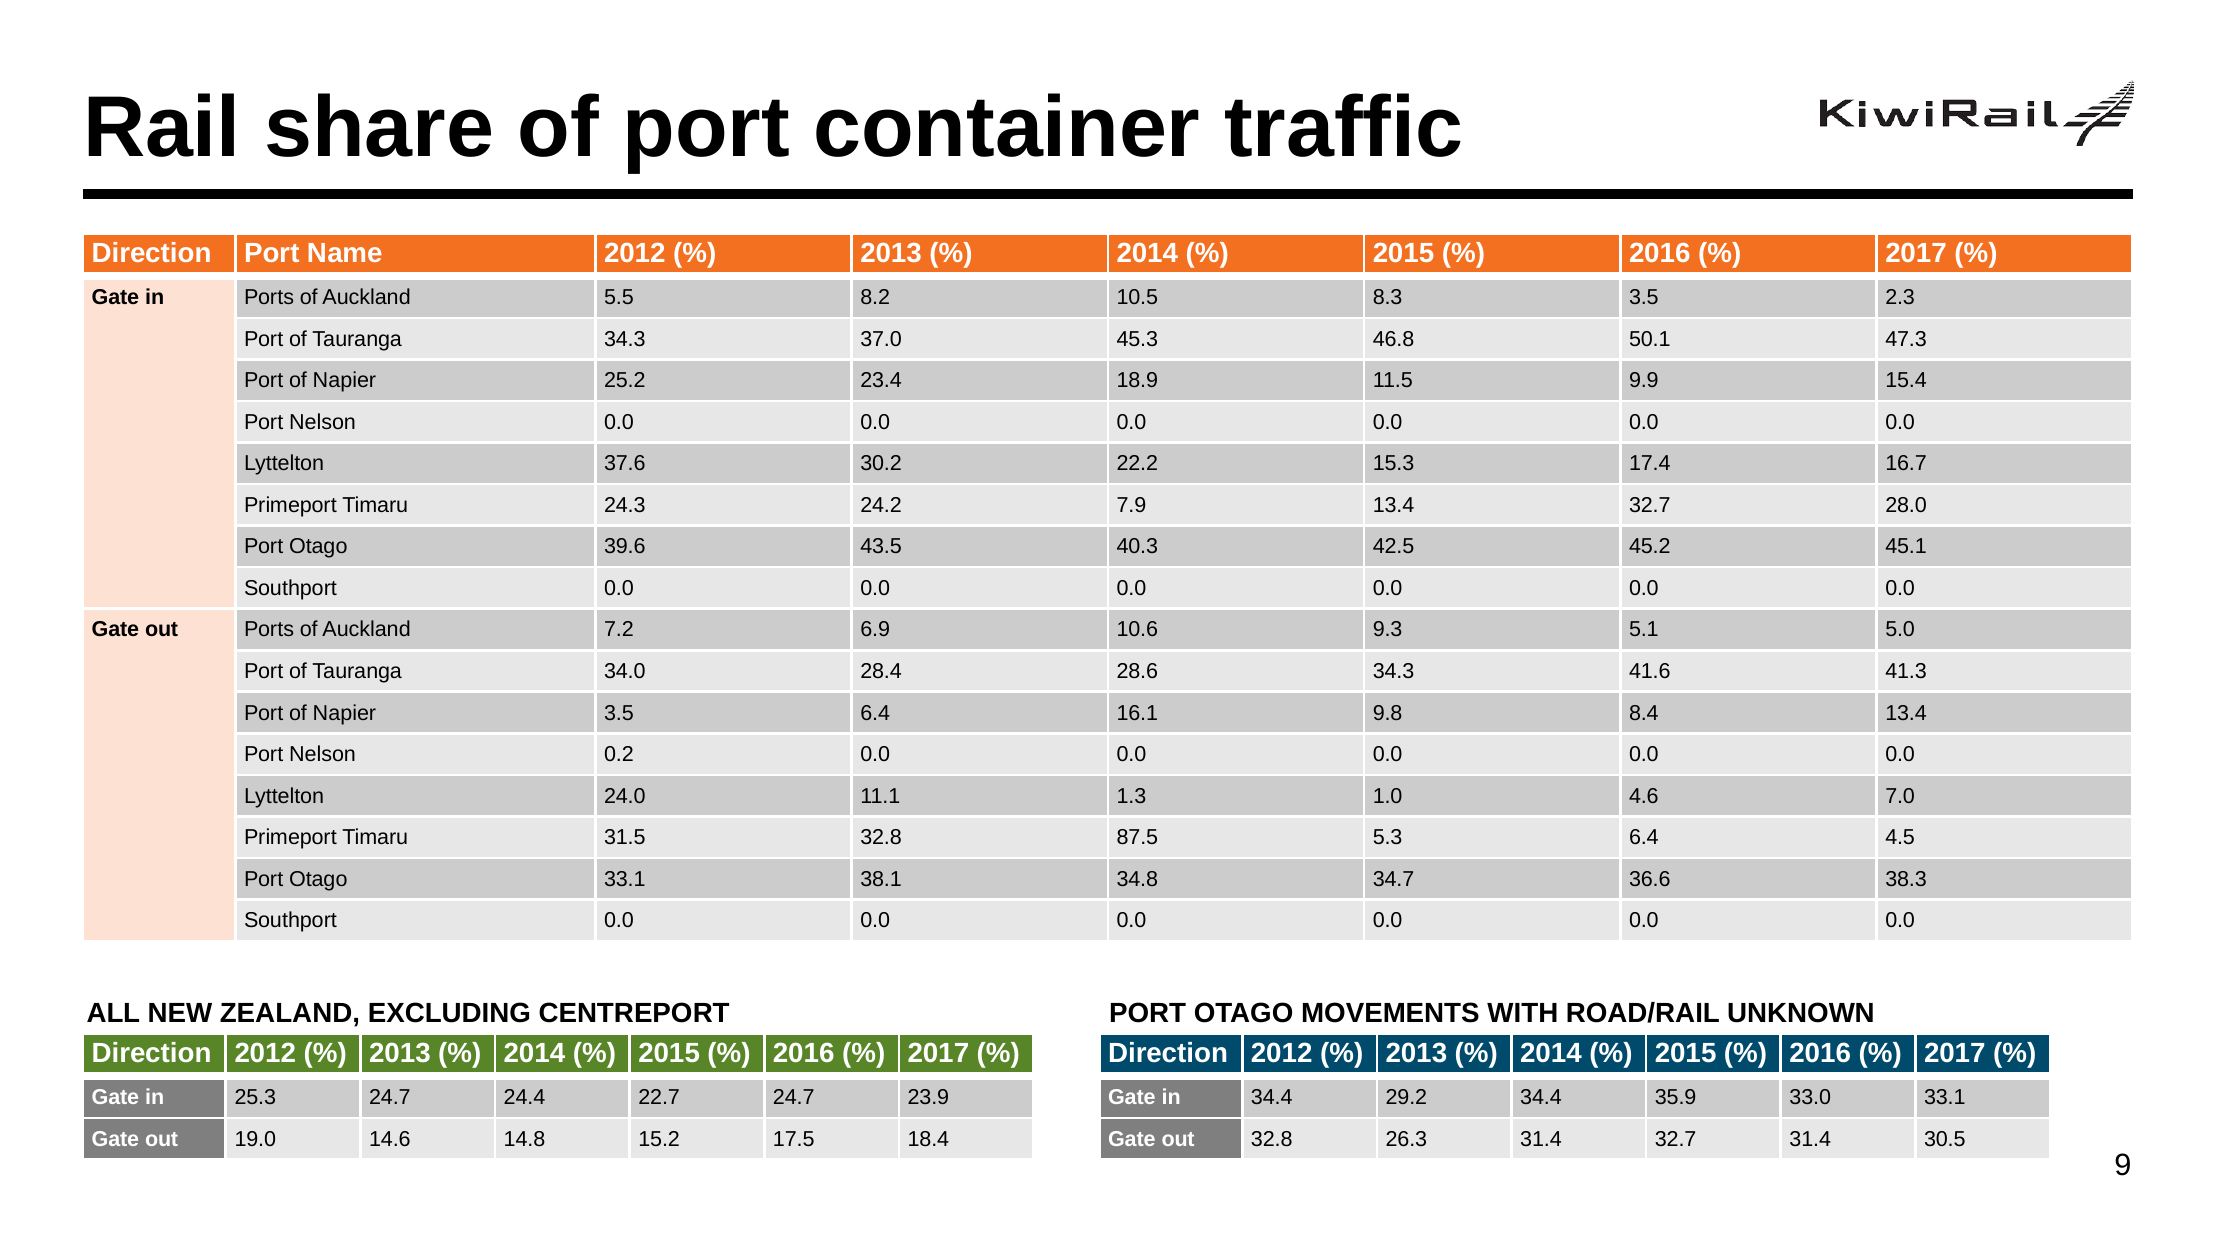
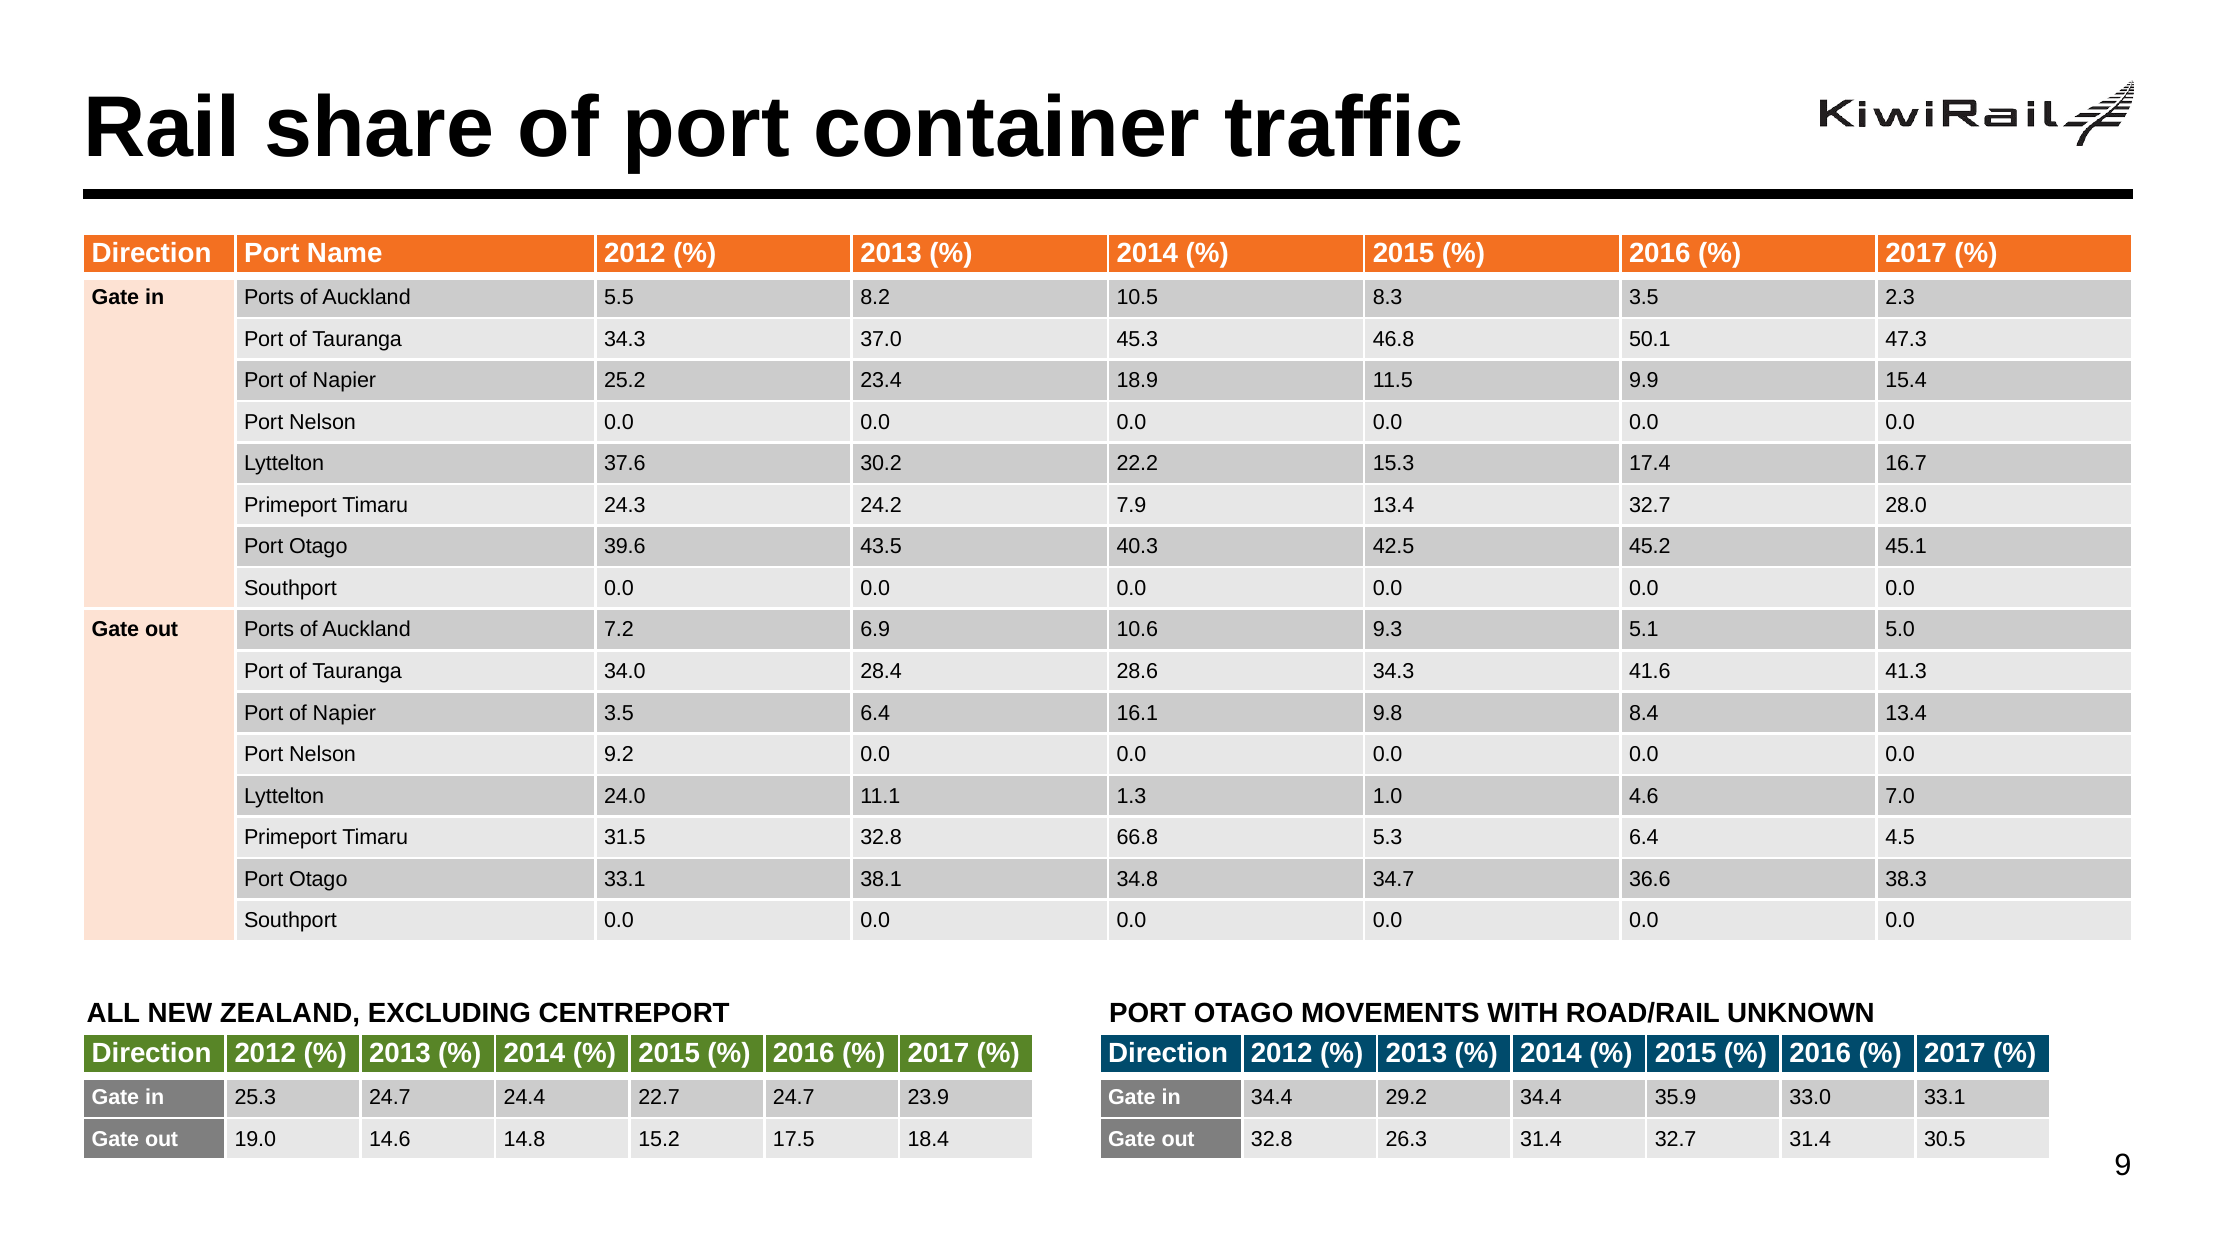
0.2: 0.2 -> 9.2 (619, 754)
87.5: 87.5 -> 66.8 (1137, 837)
